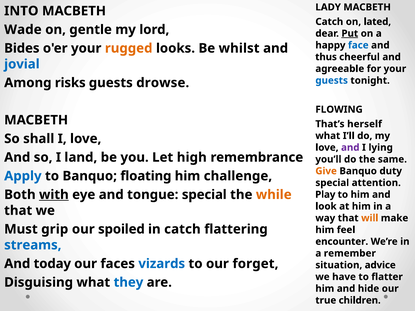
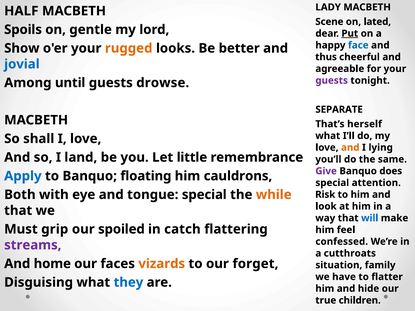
INTO: INTO -> HALF (21, 11)
Catch: Catch -> Scene (329, 22)
Wade: Wade -> Spoils (23, 30)
Bides: Bides -> Show (22, 48)
whilst: whilst -> better (239, 48)
guests colour: blue -> purple (332, 81)
risks: risks -> until (70, 83)
FLOWING: FLOWING -> SEPARATE (339, 110)
and colour: purple -> orange (350, 148)
high: high -> little (192, 157)
Give colour: orange -> purple (326, 171)
duty: duty -> does (391, 171)
challenge: challenge -> cauldrons (238, 176)
with underline: present -> none (54, 195)
Play: Play -> Risk (325, 195)
will colour: orange -> blue (370, 218)
encounter: encounter -> confessed (342, 242)
streams colour: blue -> purple (33, 245)
remember: remember -> cutthroats (350, 254)
today: today -> home (52, 264)
vizards colour: blue -> orange (162, 264)
advice: advice -> family (380, 265)
